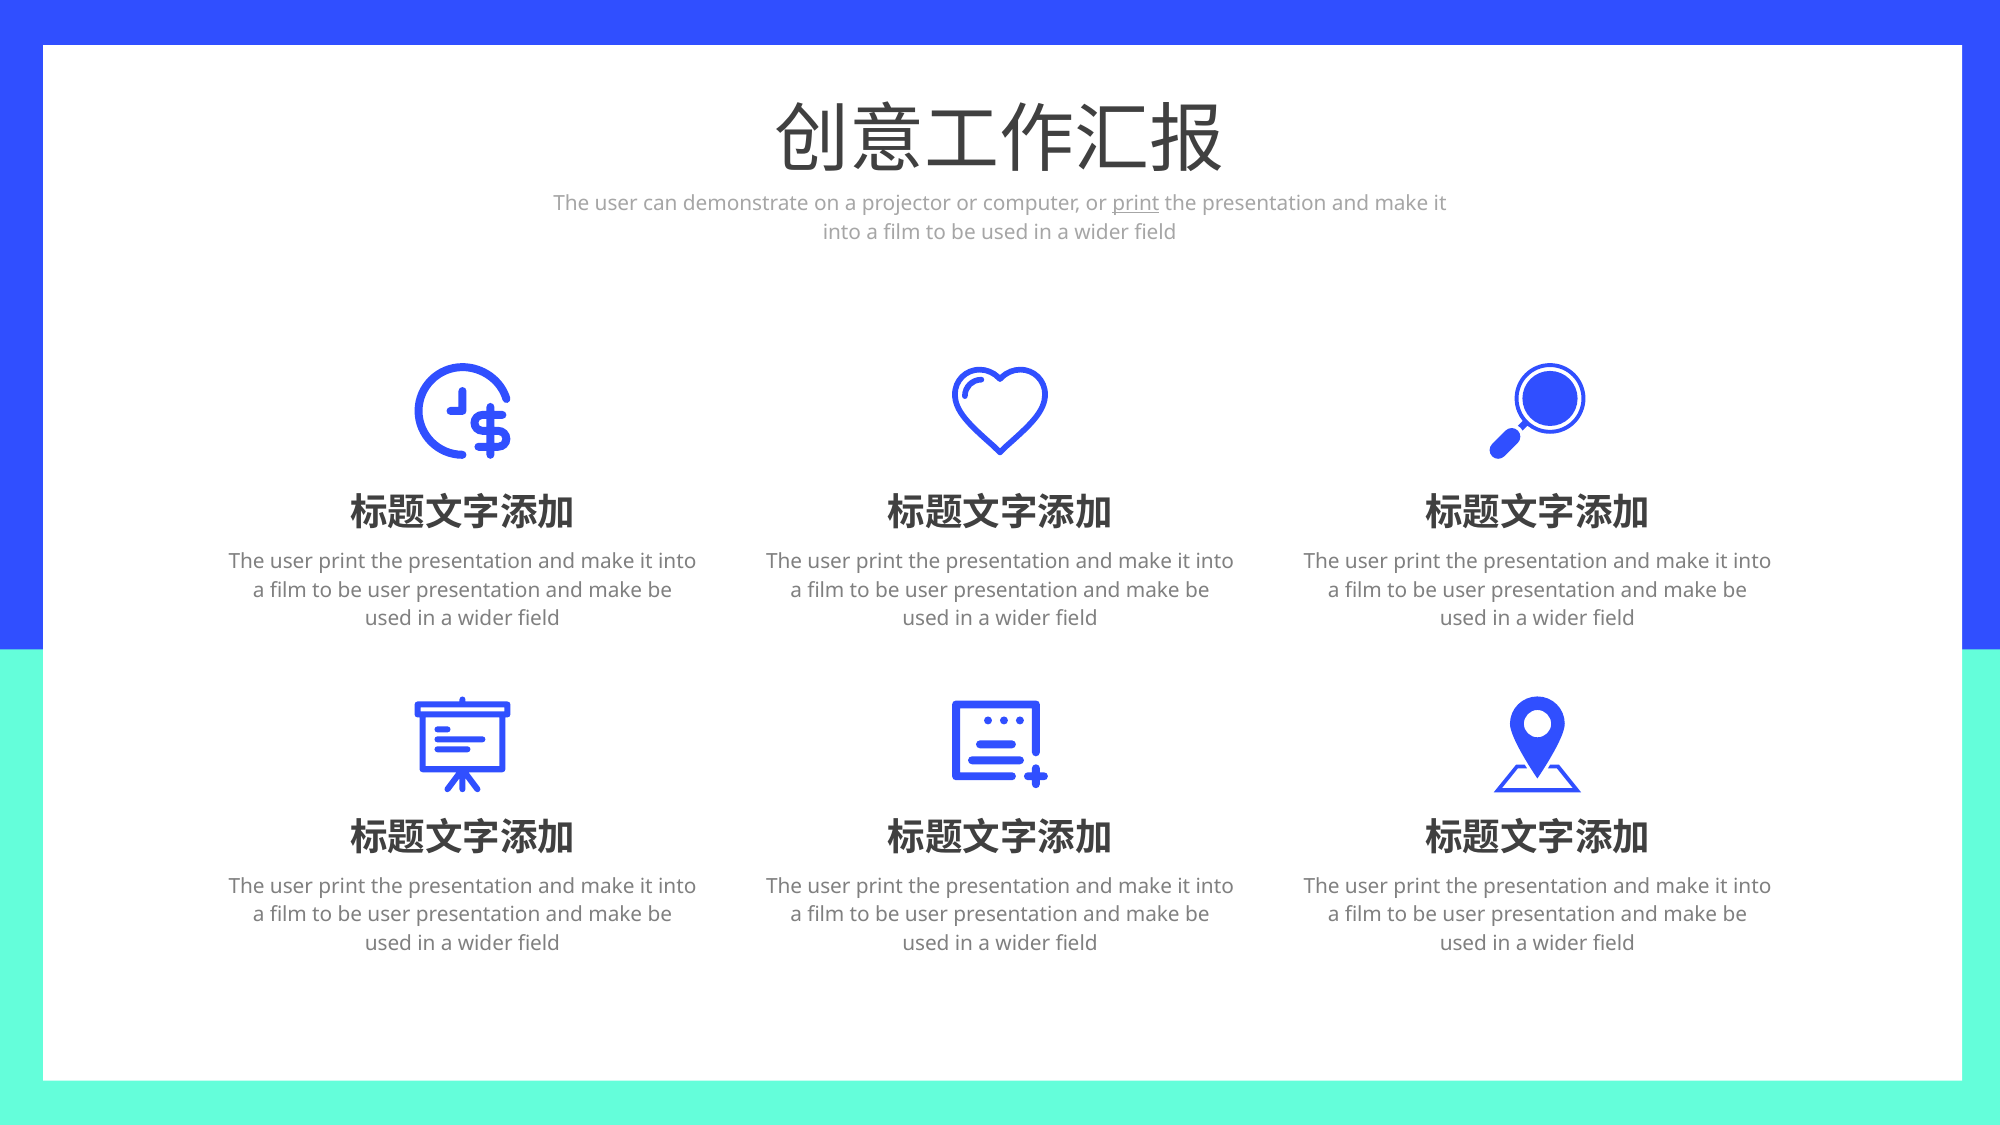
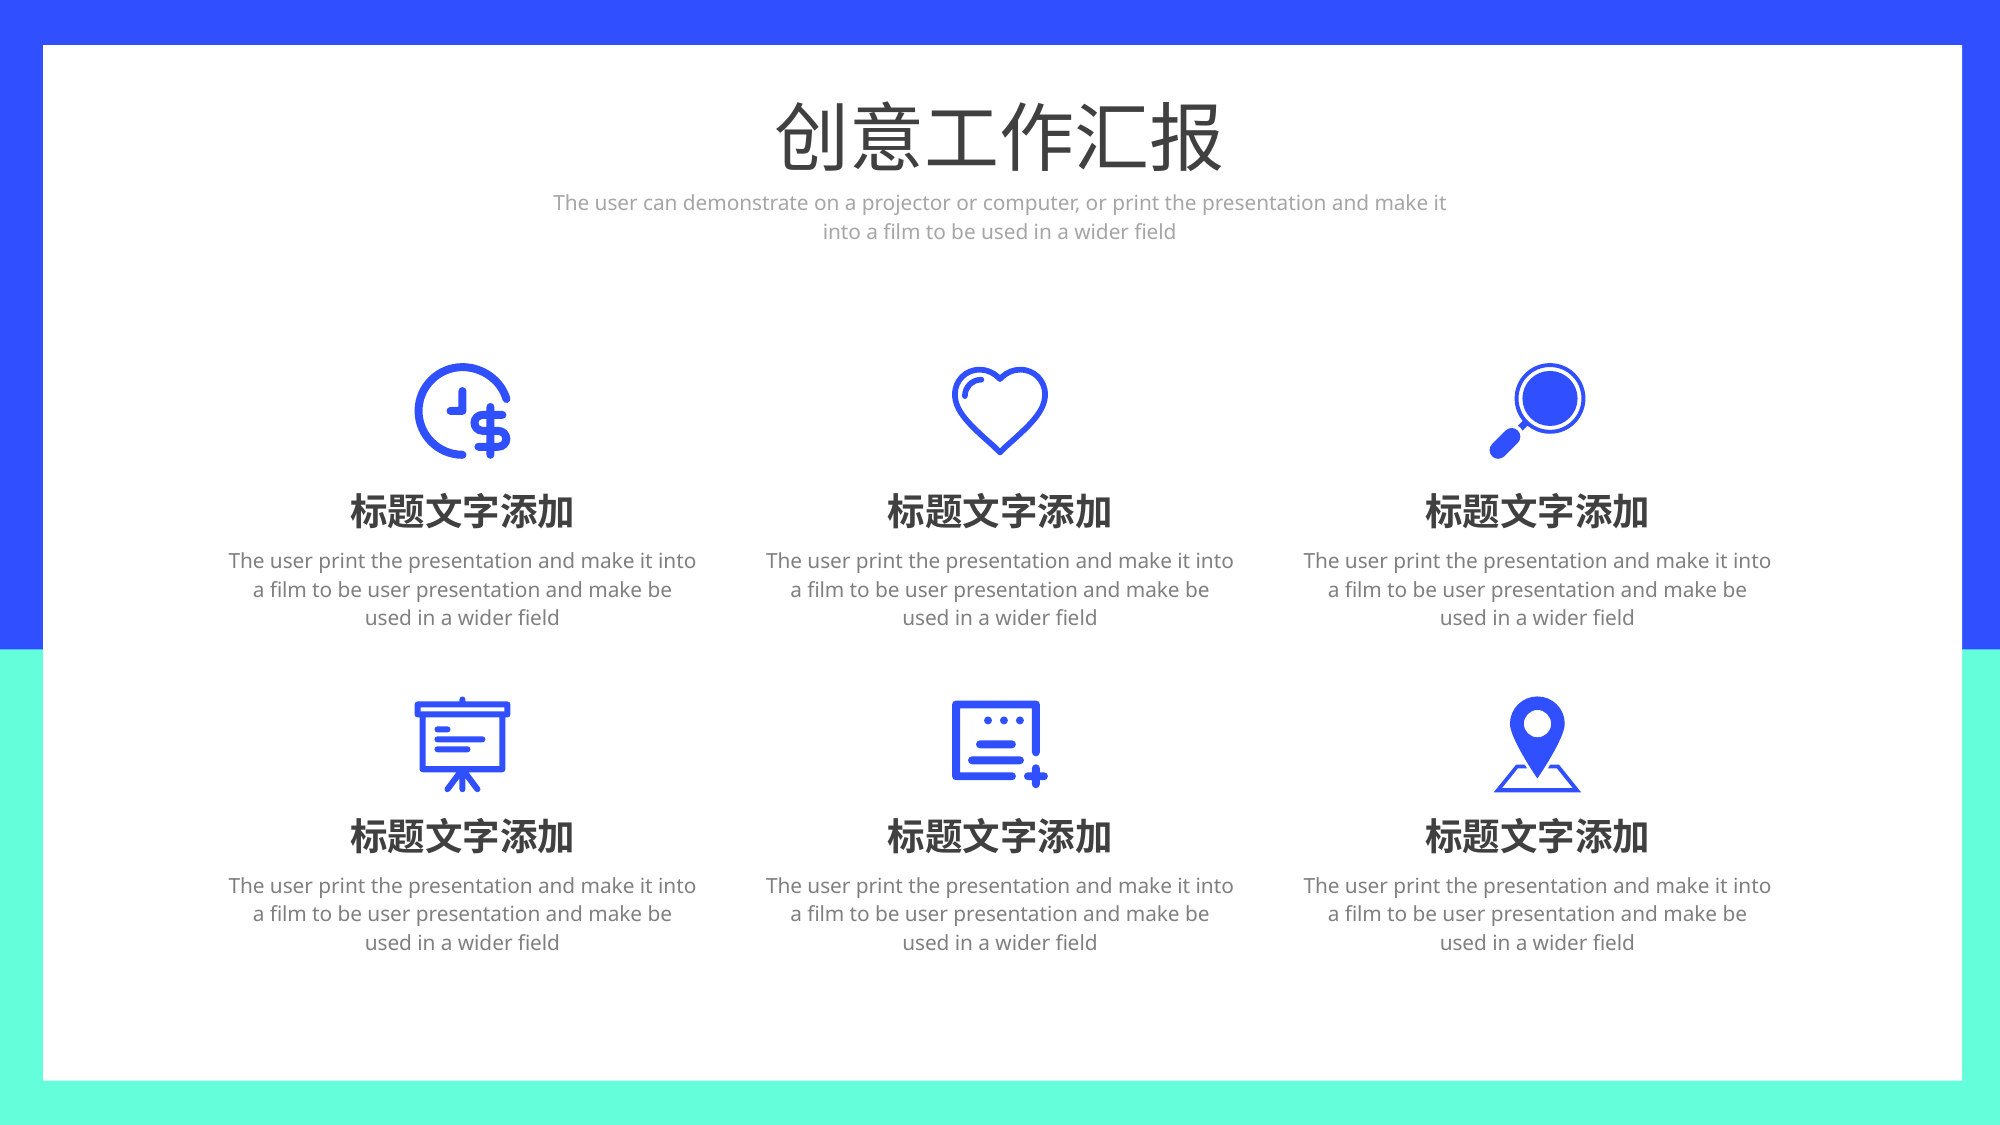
print underline: present -> none (1136, 204)
